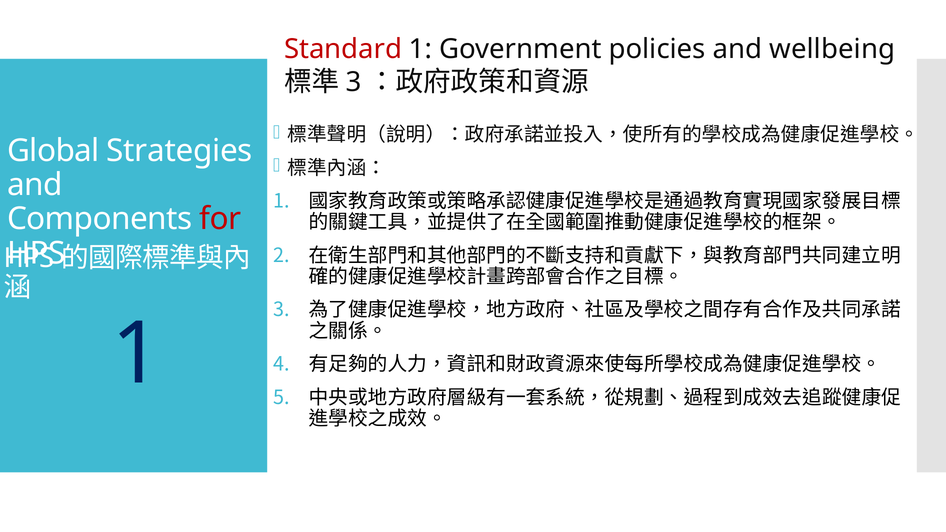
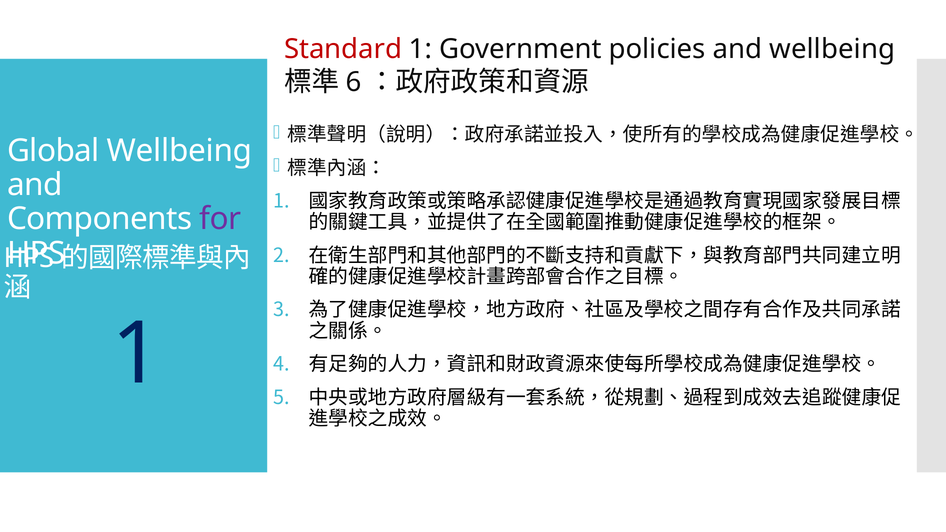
3: 3 -> 6 (354, 82)
Global Strategies: Strategies -> Wellbeing (179, 151)
for colour: red -> purple (220, 219)
